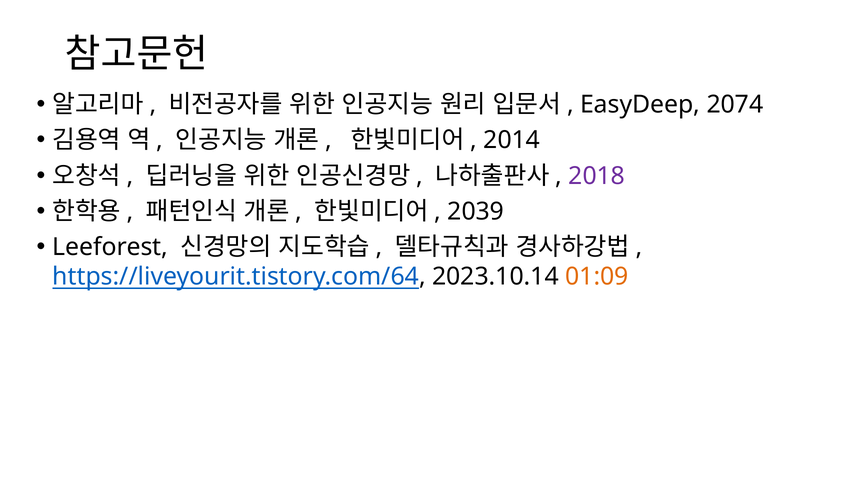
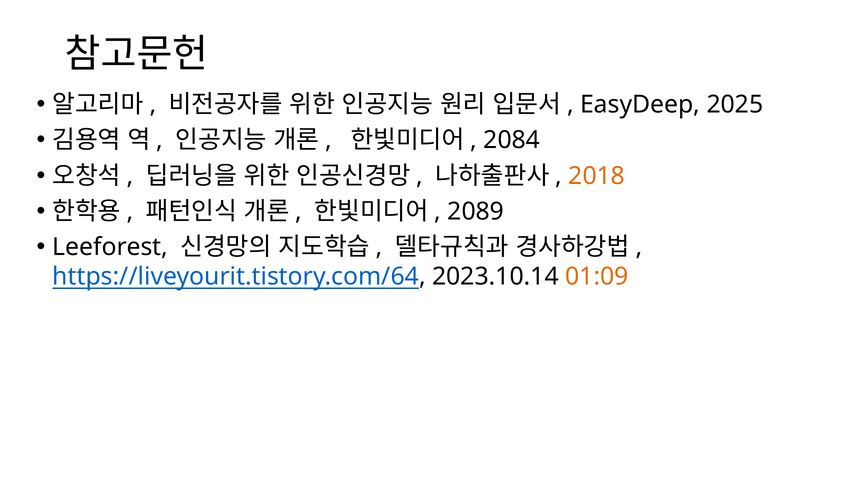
2074: 2074 -> 2025 (735, 104)
2014: 2014 -> 2084 (512, 140)
2018 colour: purple -> orange (597, 176)
2039: 2039 -> 2089 (476, 211)
